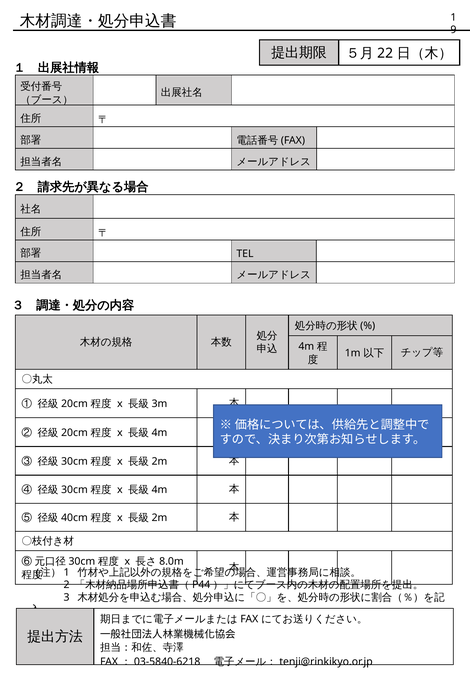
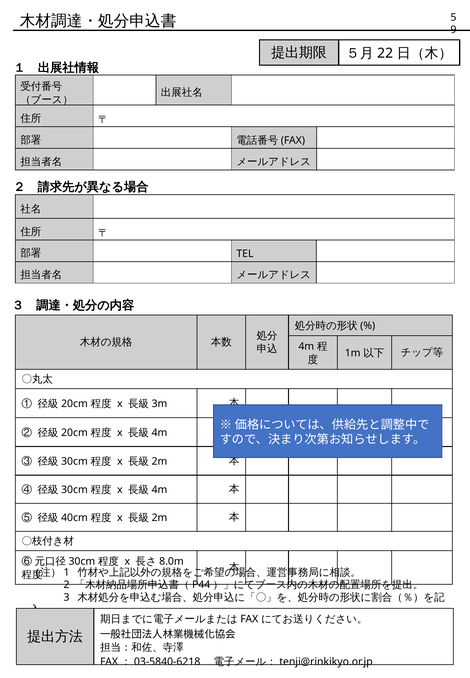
1: 1 -> 5 (453, 17)
